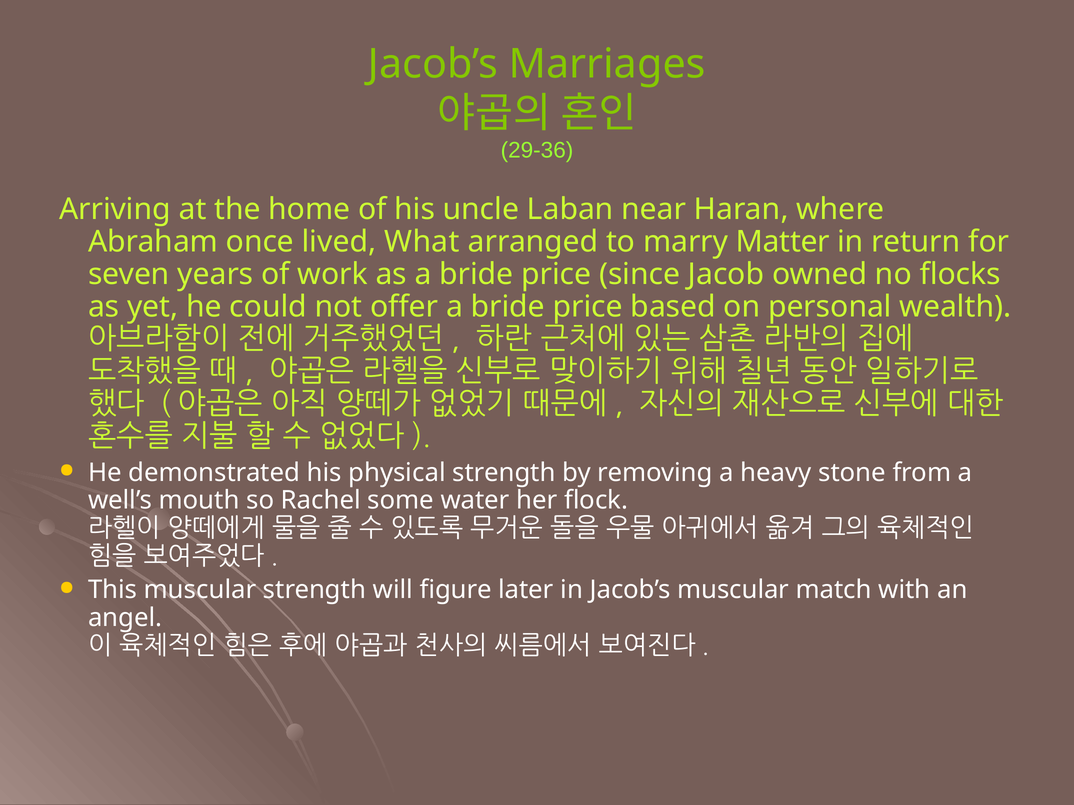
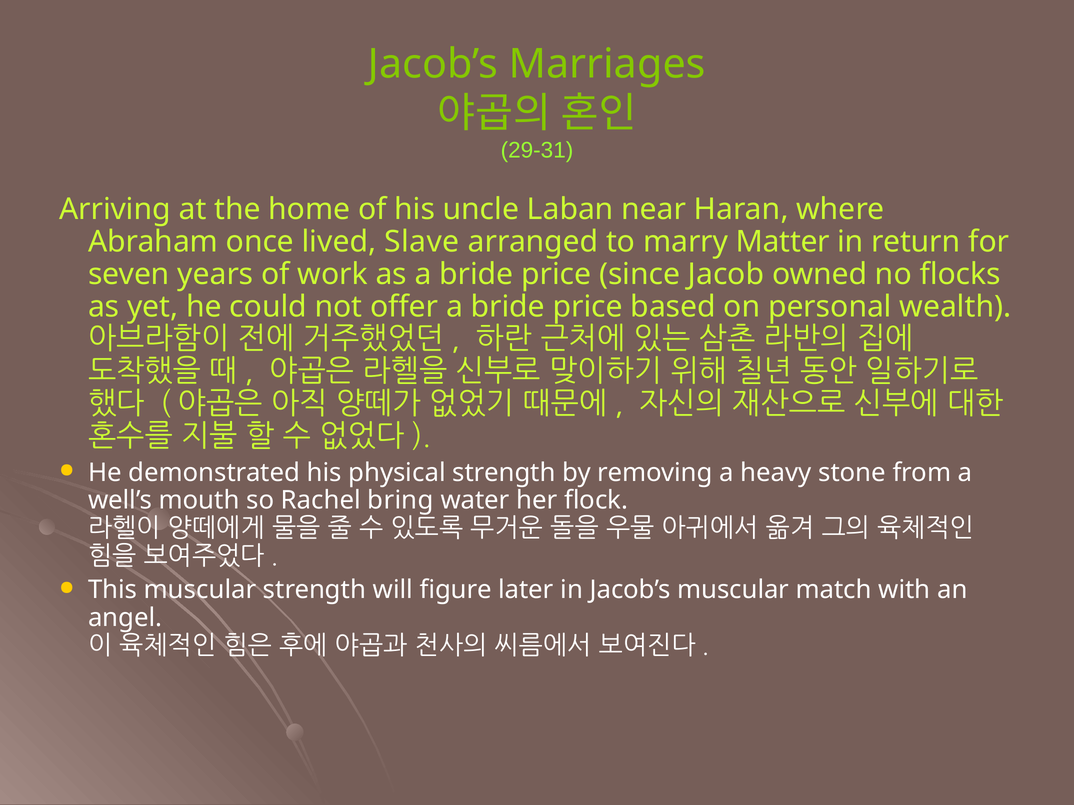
29-36: 29-36 -> 29-31 (537, 151)
What: What -> Slave (422, 242)
some: some -> bring (400, 501)
